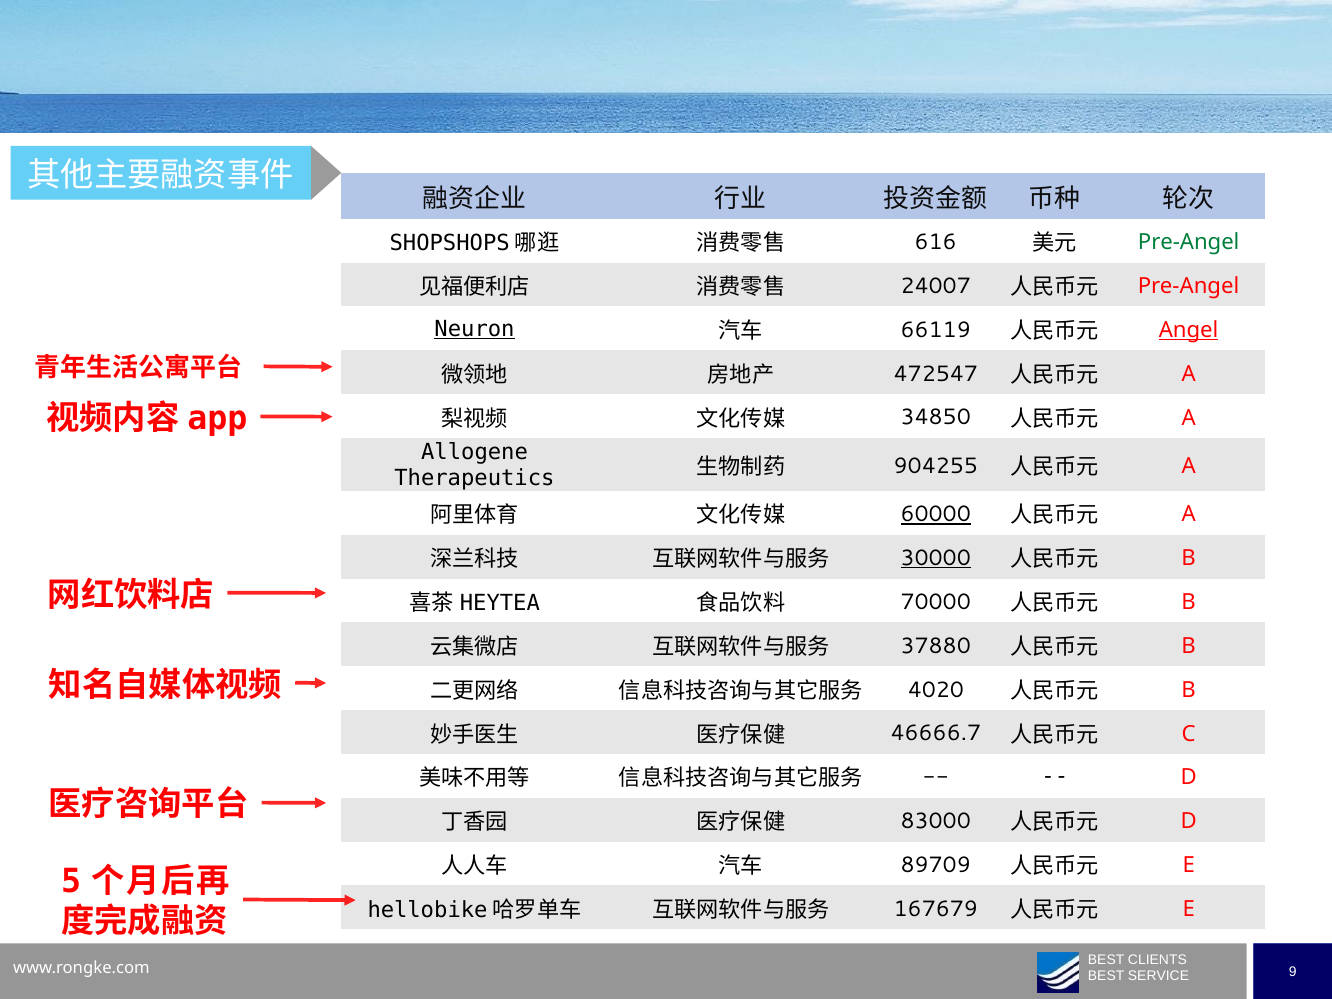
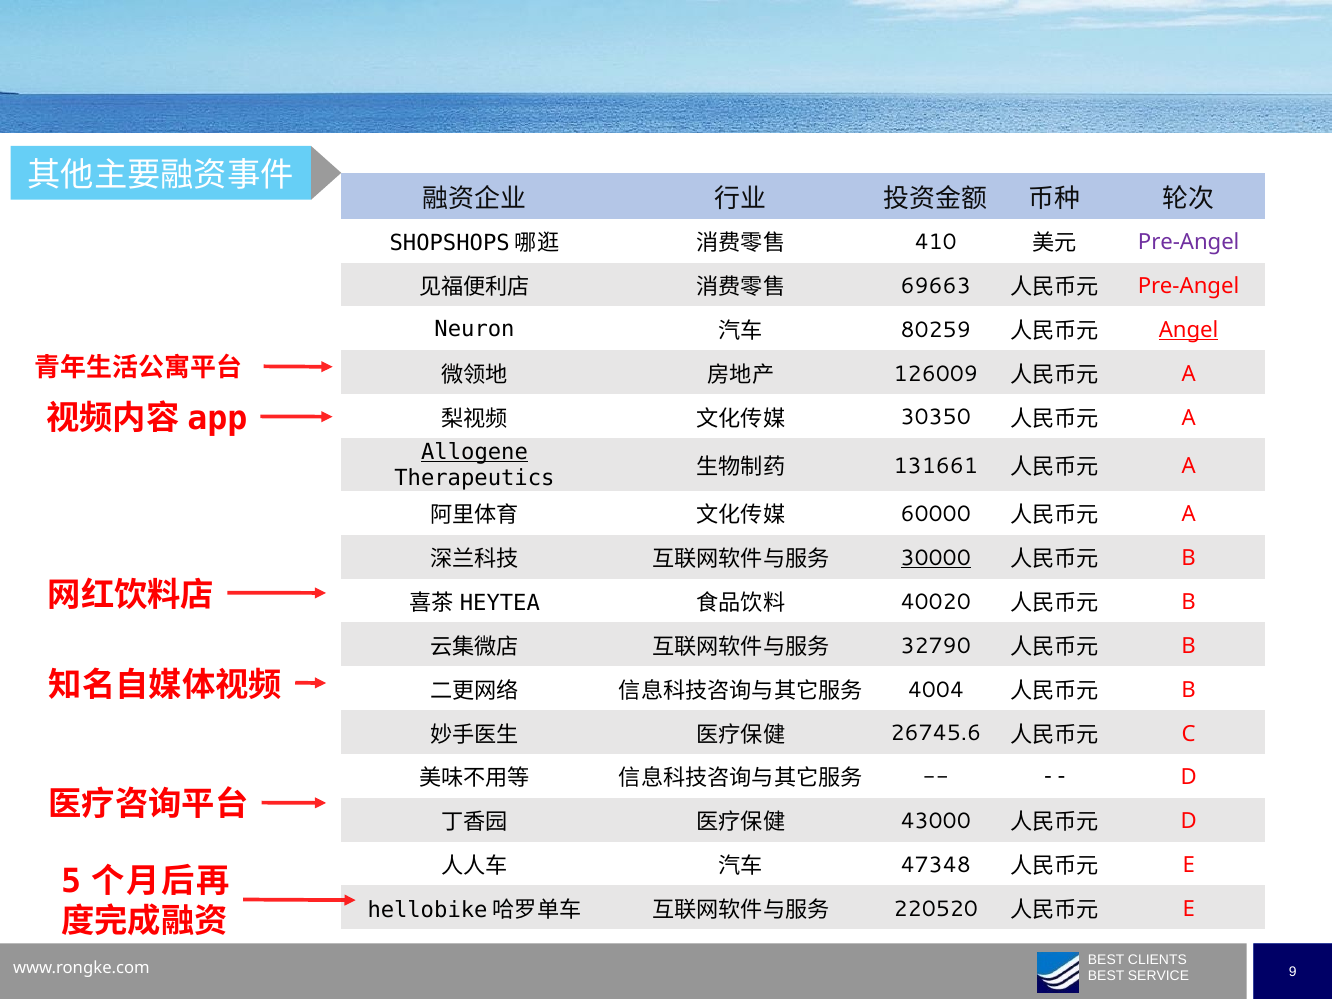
616: 616 -> 410 (936, 242)
Pre-Angel colour: green -> purple (1189, 242)
24007: 24007 -> 69663 (936, 286)
Neuron underline: present -> none (475, 329)
66119: 66119 -> 80259 (936, 330)
472547: 472547 -> 126009 (936, 374)
34850: 34850 -> 30350 (936, 418)
Allogene underline: none -> present (475, 452)
904255: 904255 -> 131661 (936, 466)
60000 underline: present -> none (936, 514)
70000: 70000 -> 40020 (936, 602)
37880: 37880 -> 32790 (936, 646)
4020: 4020 -> 4004 (936, 690)
46666.7: 46666.7 -> 26745.6 (936, 734)
83000: 83000 -> 43000 (936, 821)
89709: 89709 -> 47348 (936, 865)
167679: 167679 -> 220520 (936, 909)
